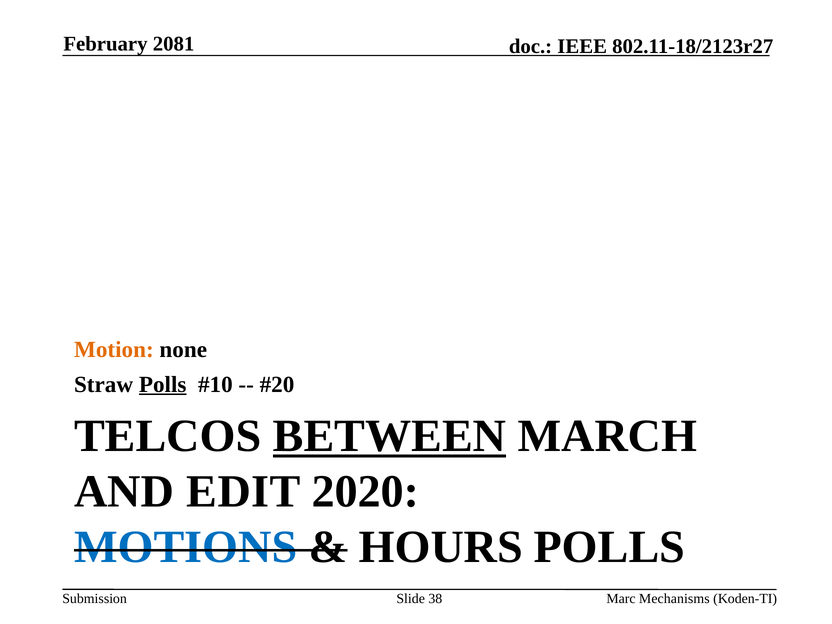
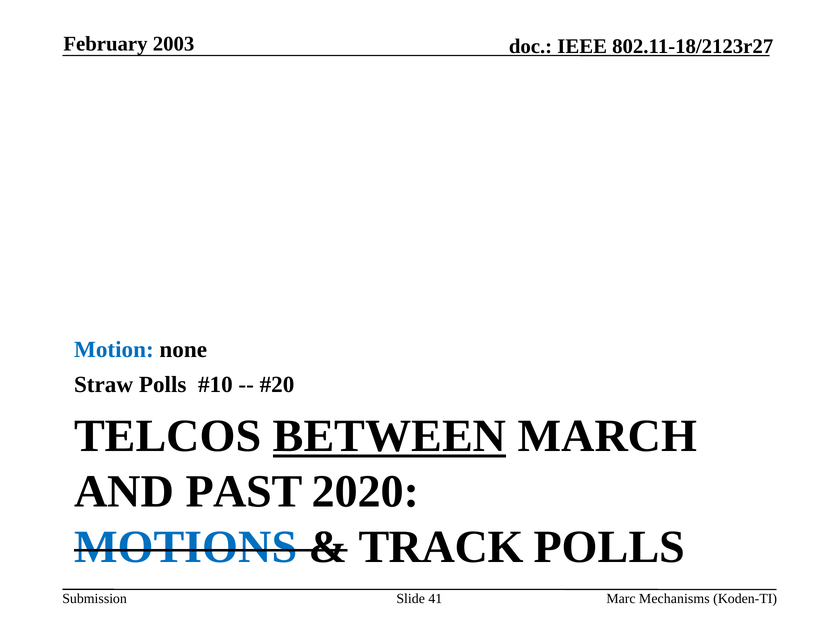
2081: 2081 -> 2003 (174, 44)
Motion colour: orange -> blue (114, 350)
Polls underline: present -> none (163, 384)
EDIT: EDIT -> PAST (244, 492)
HOURS: HOURS -> TRACK (441, 547)
38: 38 -> 41 (435, 598)
